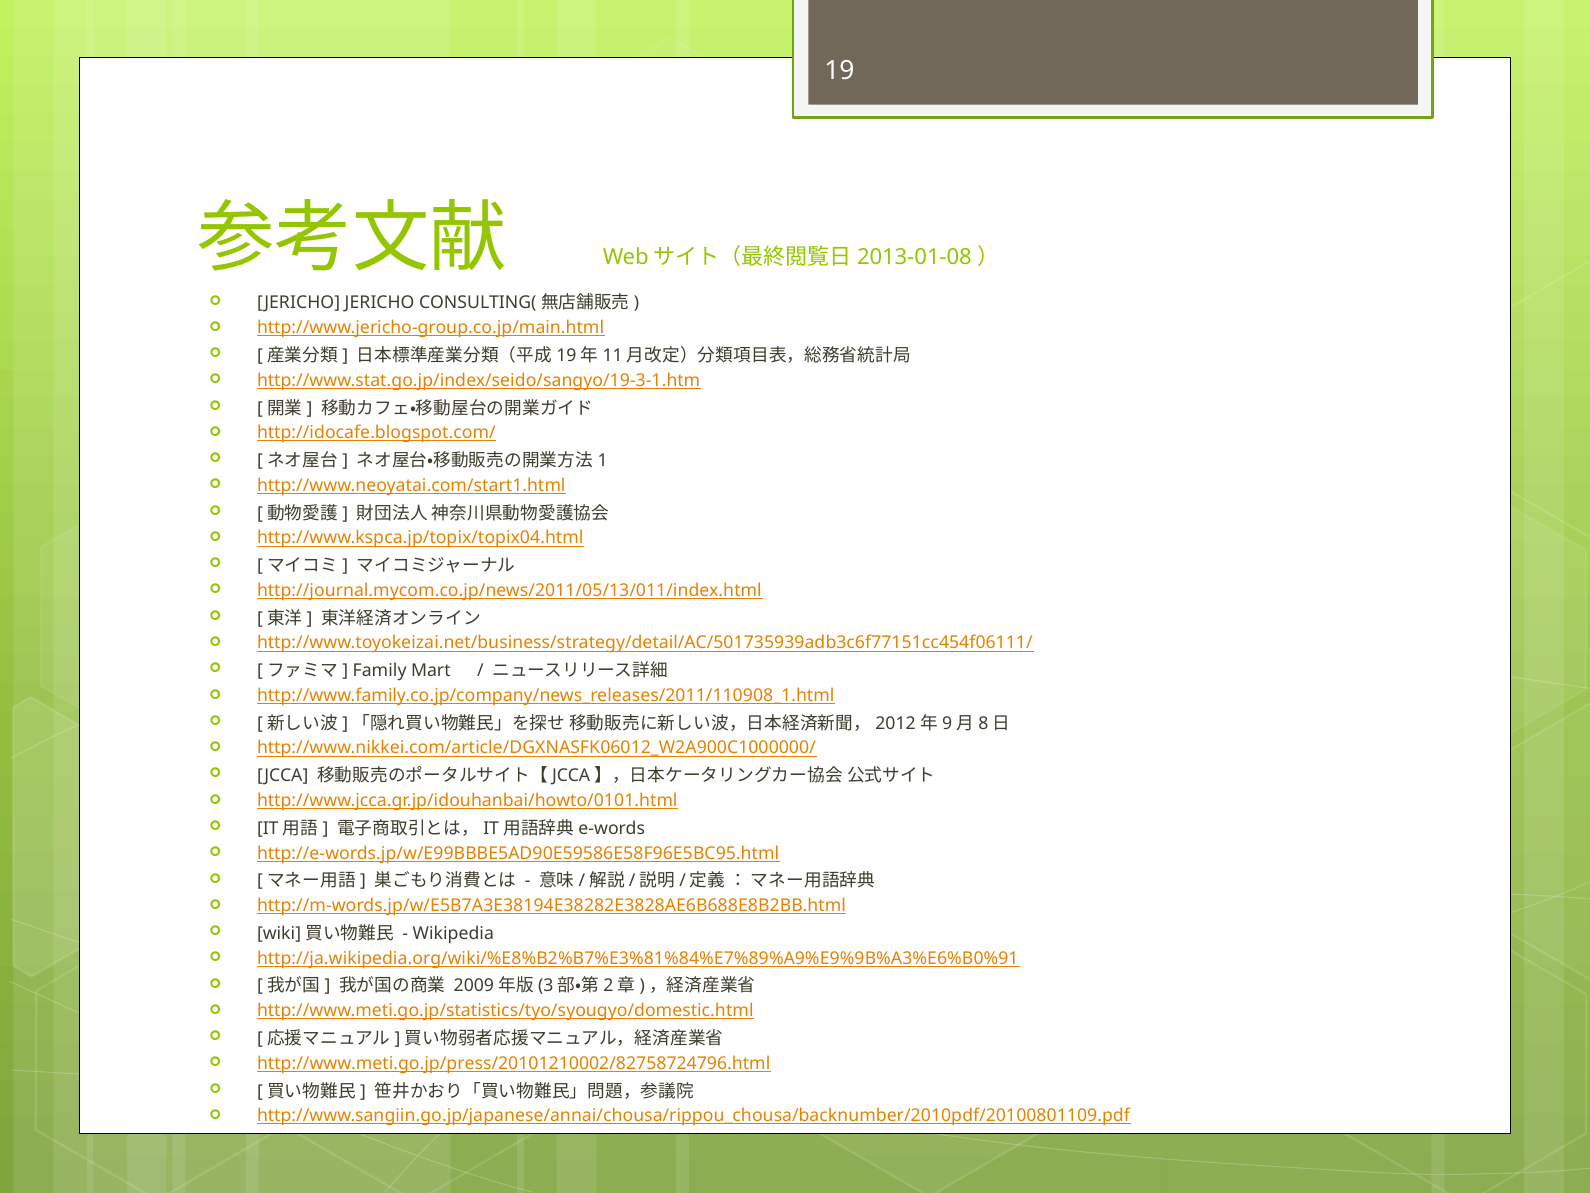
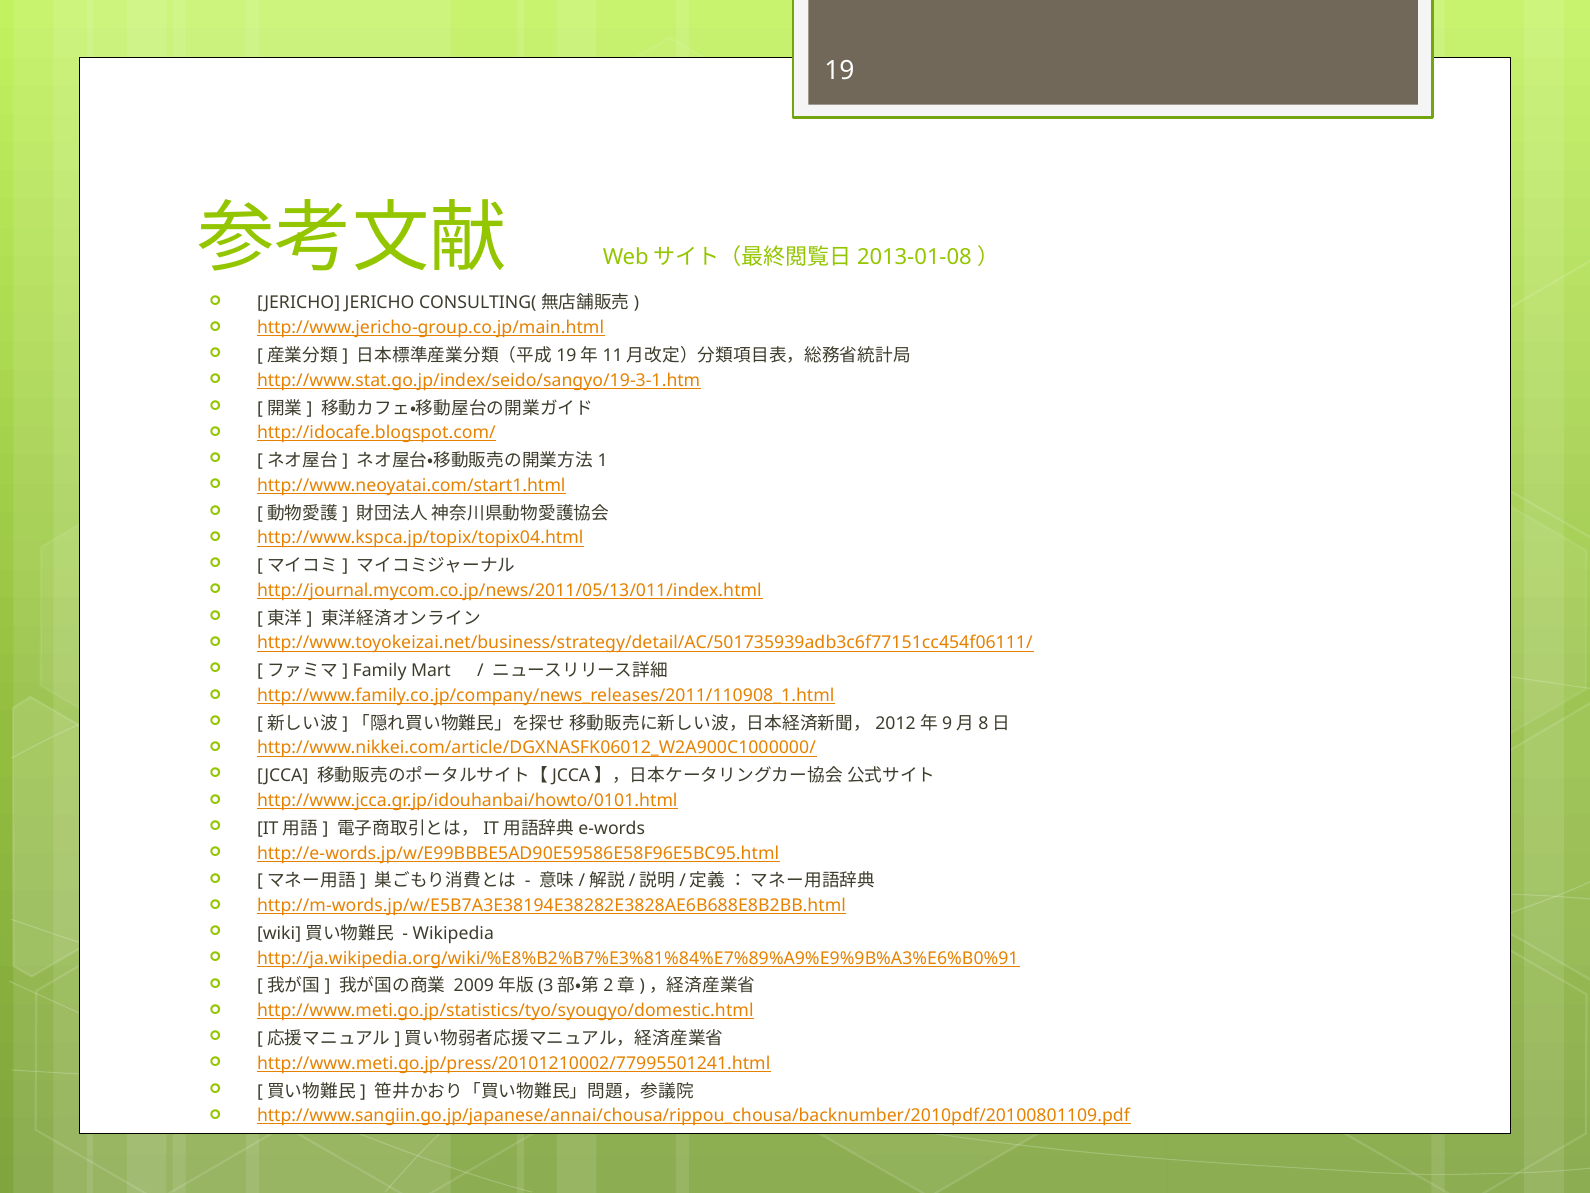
http://www.meti.go.jp/press/20101210002/82758724796.html: http://www.meti.go.jp/press/20101210002/82758724796.html -> http://www.meti.go.jp/press/20101210002/77995501241.html (514, 1063)
